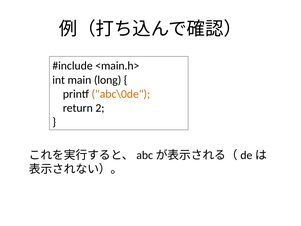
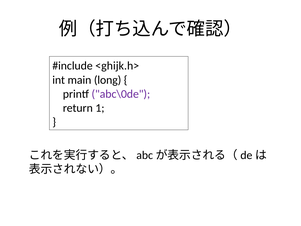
<main.h>: <main.h> -> <ghijk.h> (117, 66)
abc\0de colour: orange -> purple (121, 94)
2: 2 -> 1 (100, 108)
